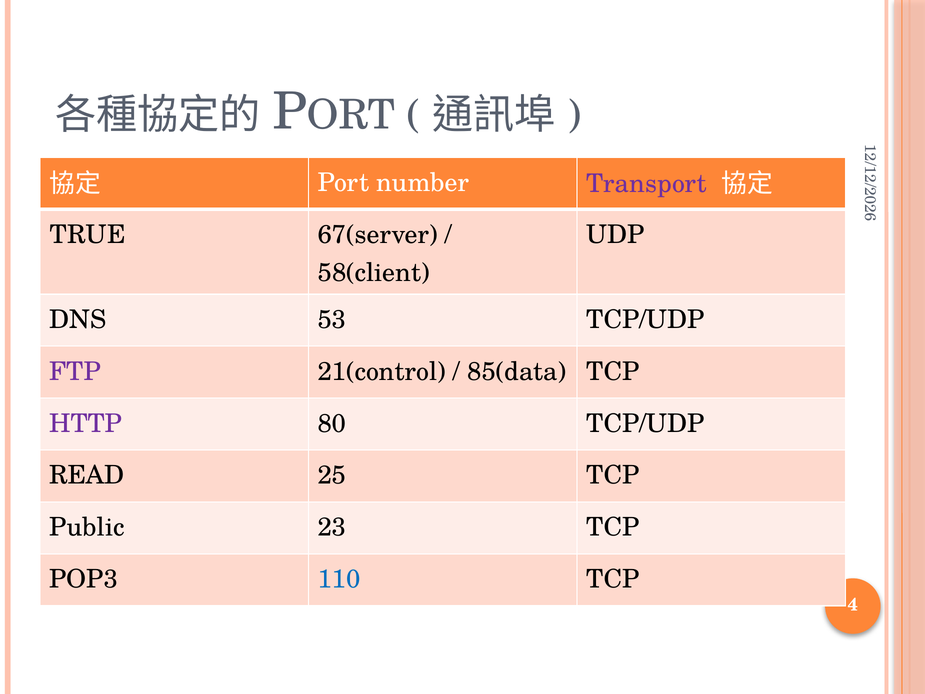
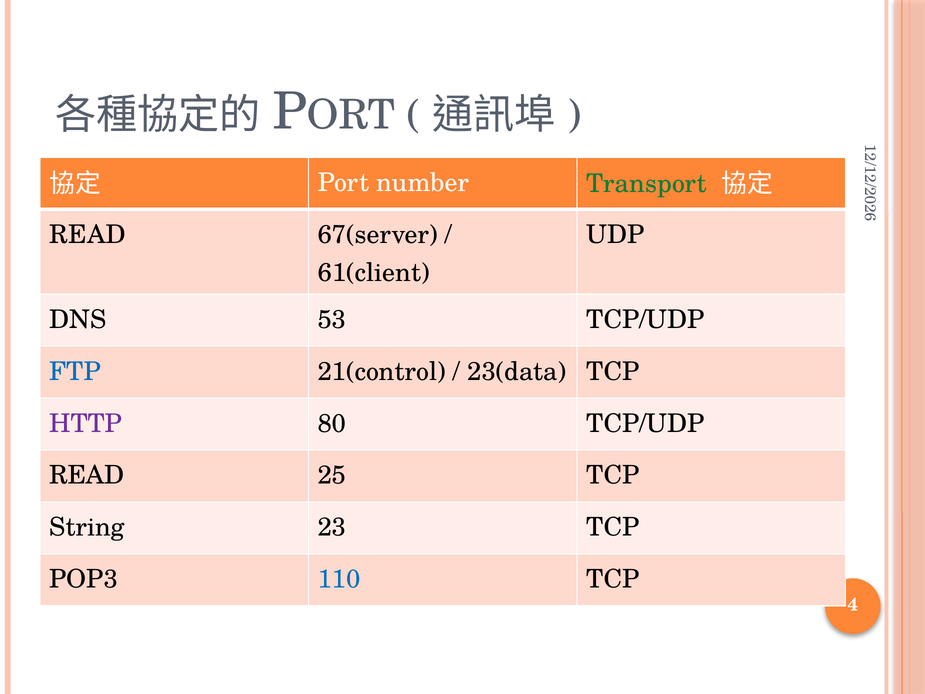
Transport colour: purple -> green (646, 184)
TRUE: TRUE -> READ (88, 235)
58(client: 58(client -> 61(client (374, 273)
FTP colour: purple -> blue (75, 371)
85(data: 85(data -> 23(data (517, 371)
Public: Public -> String (87, 527)
